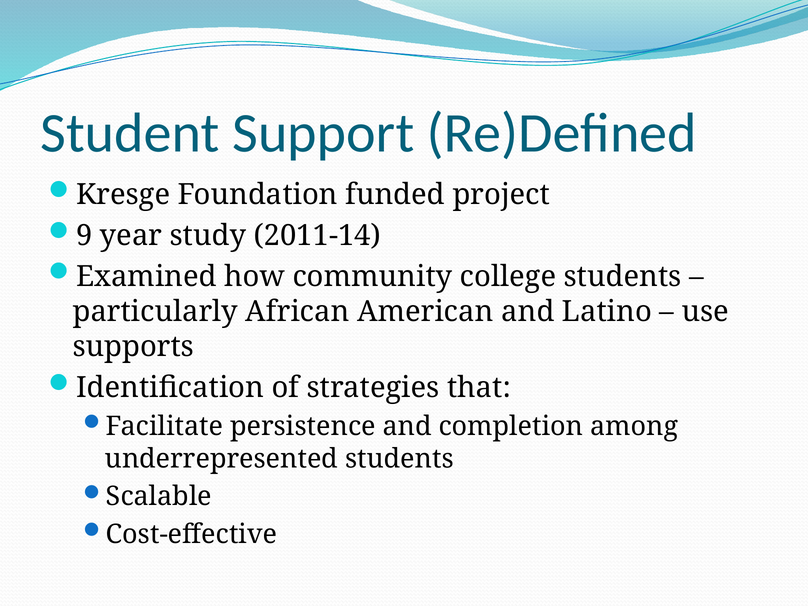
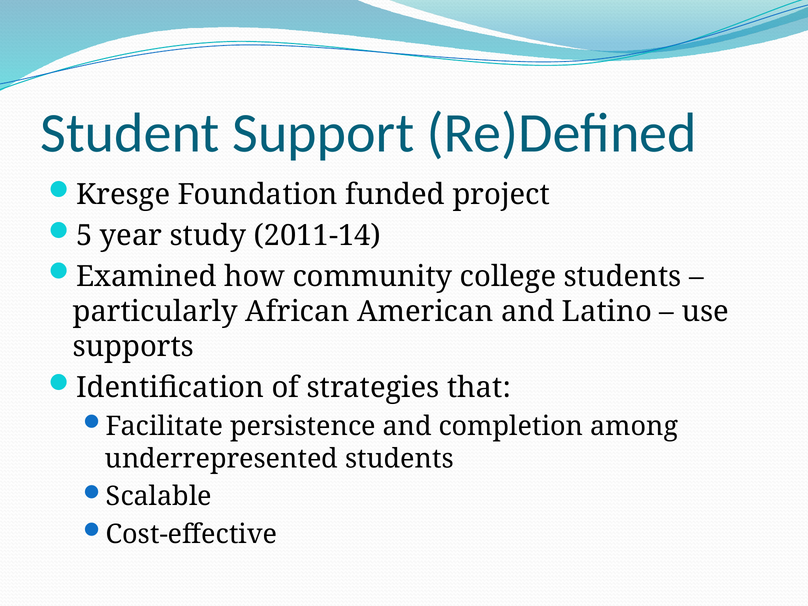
9: 9 -> 5 (84, 236)
